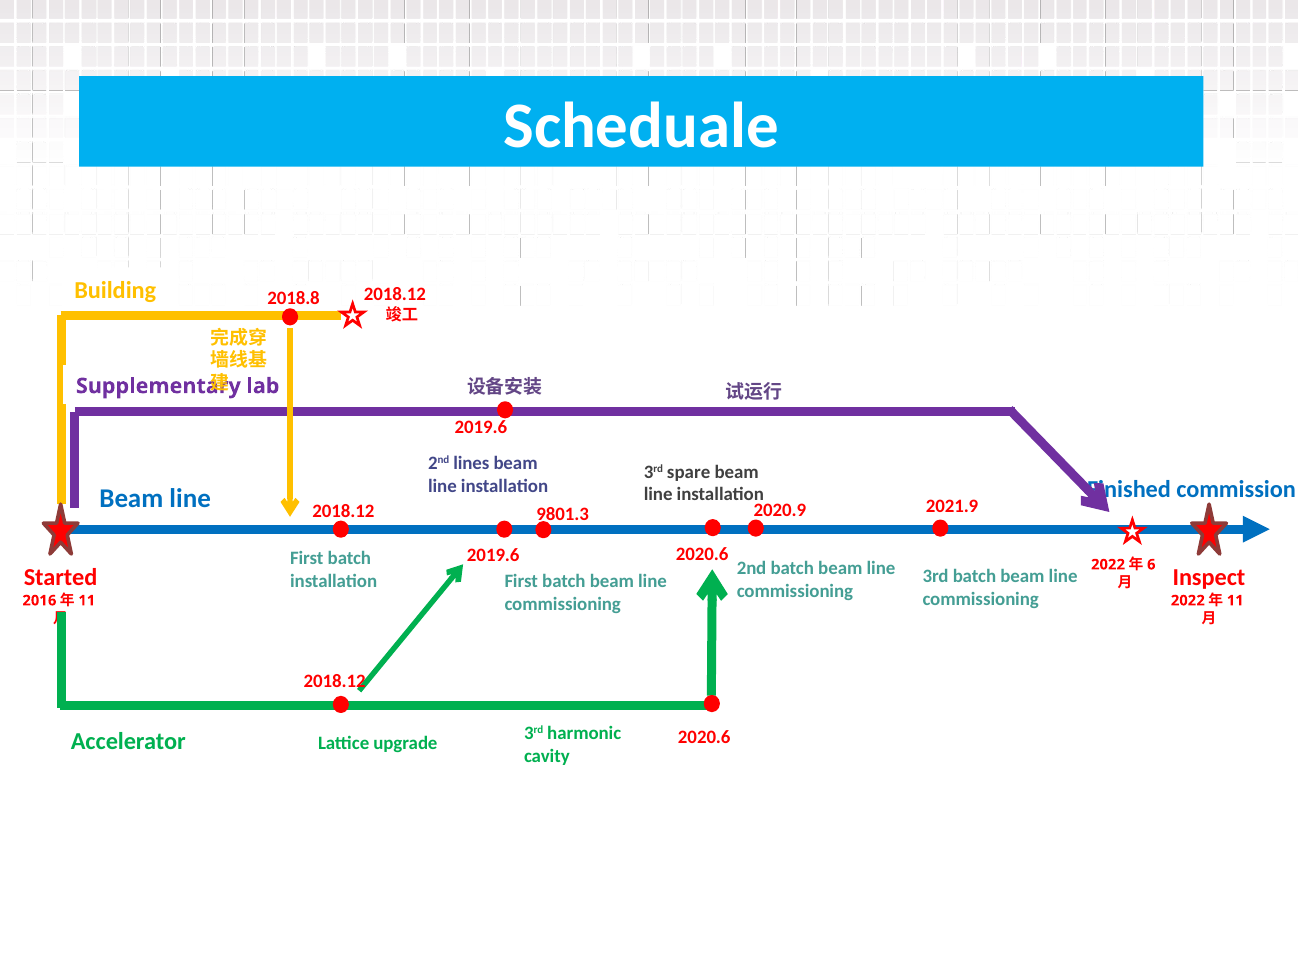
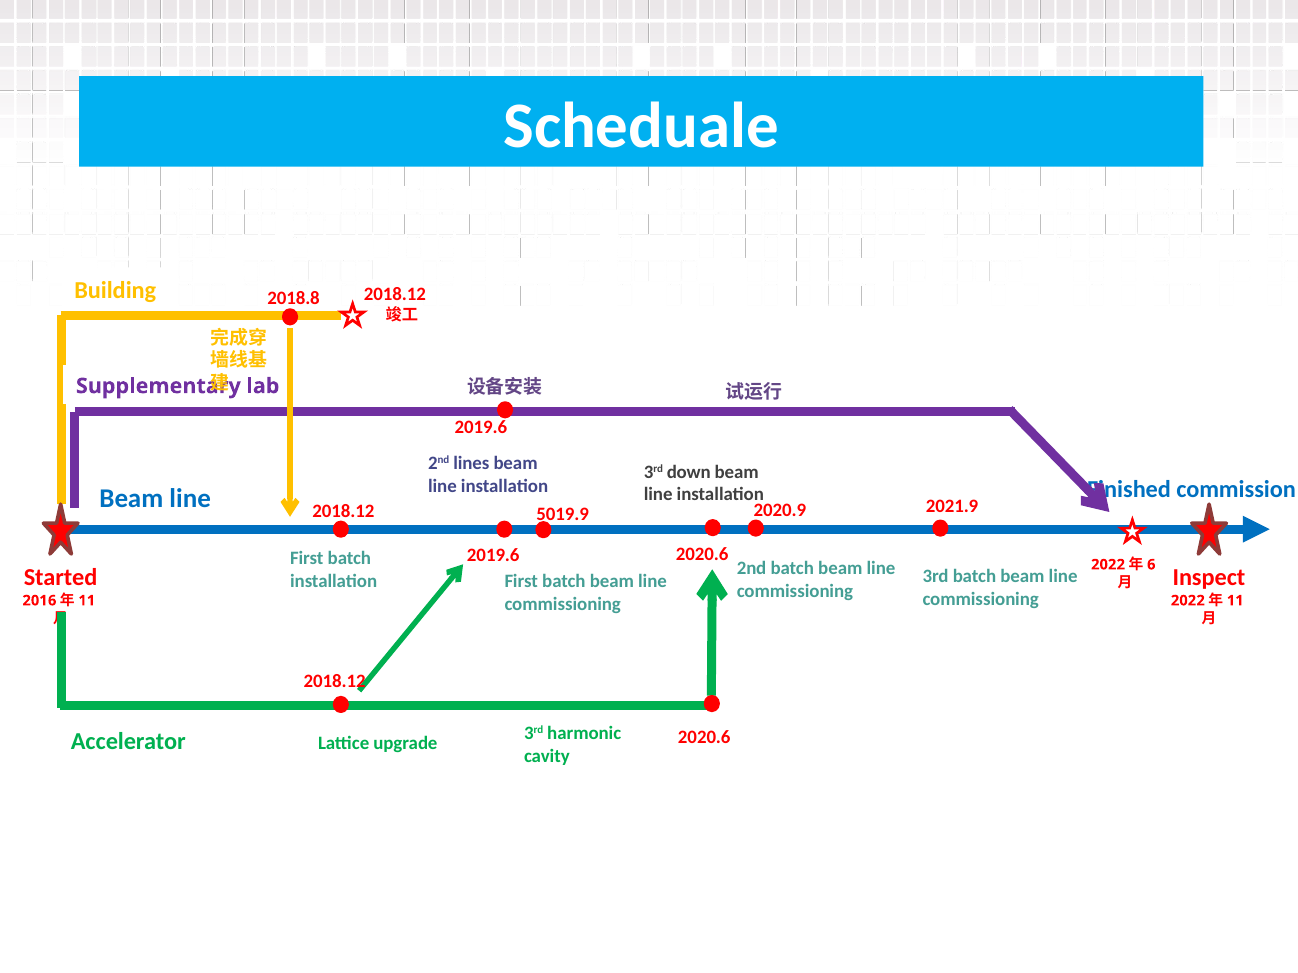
spare: spare -> down (689, 472)
9801.3: 9801.3 -> 5019.9 (563, 515)
